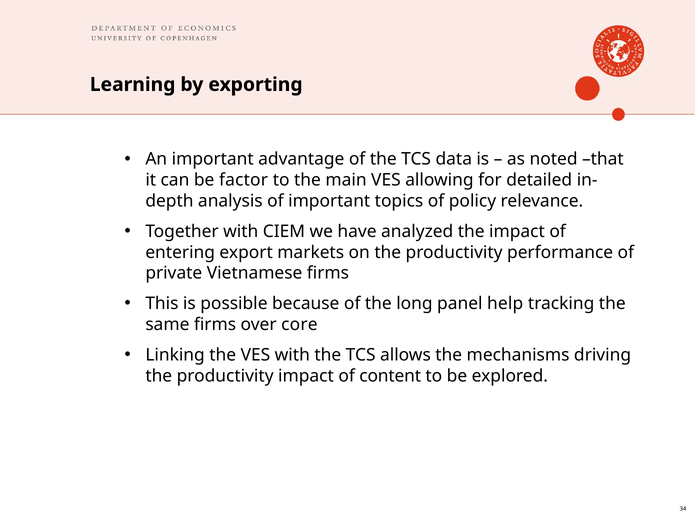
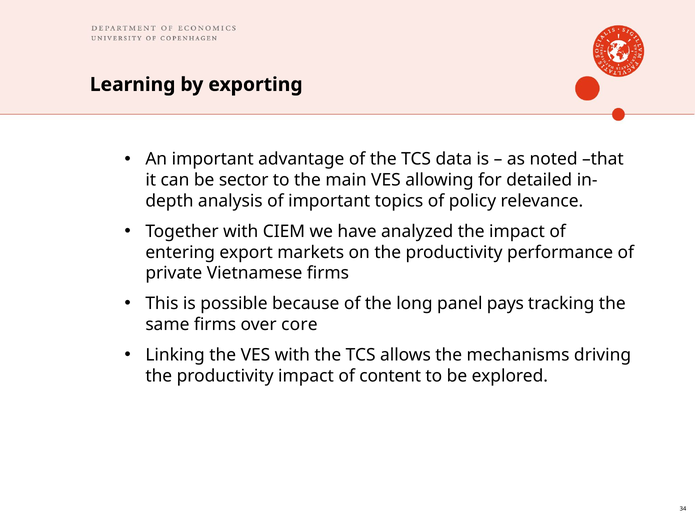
factor: factor -> sector (244, 180)
help: help -> pays (505, 304)
